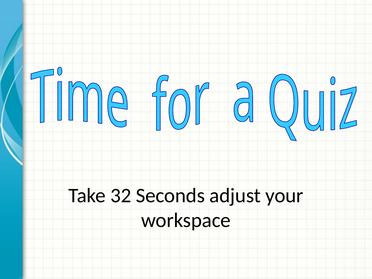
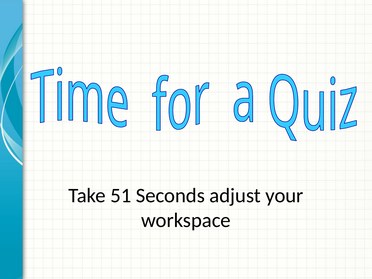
32: 32 -> 51 (121, 195)
